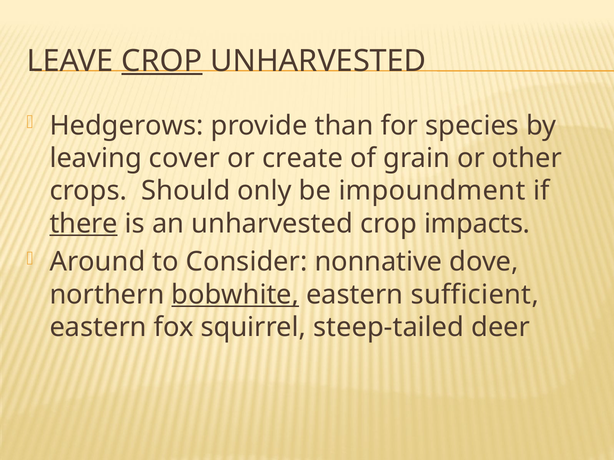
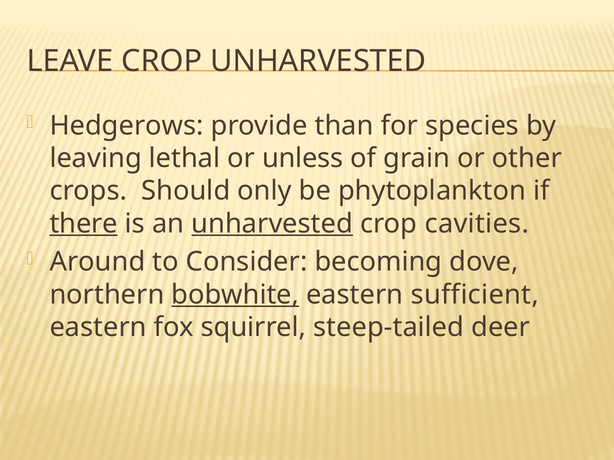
CROP underline: present -> none (162, 61)
cover: cover -> lethal (185, 158)
create: create -> unless (303, 158)
impoundment: impoundment -> phytoplankton (432, 191)
unharvested underline: none -> present (272, 224)
impacts: impacts -> cavities (477, 224)
nonnative: nonnative -> becoming (378, 262)
